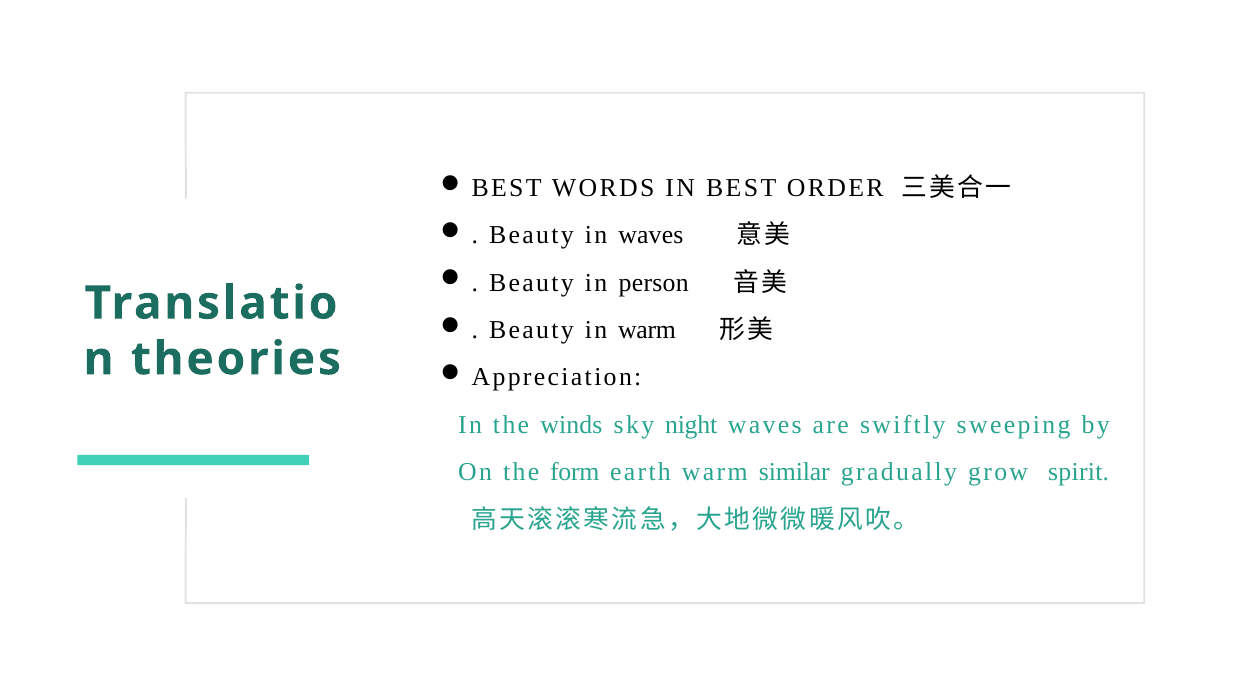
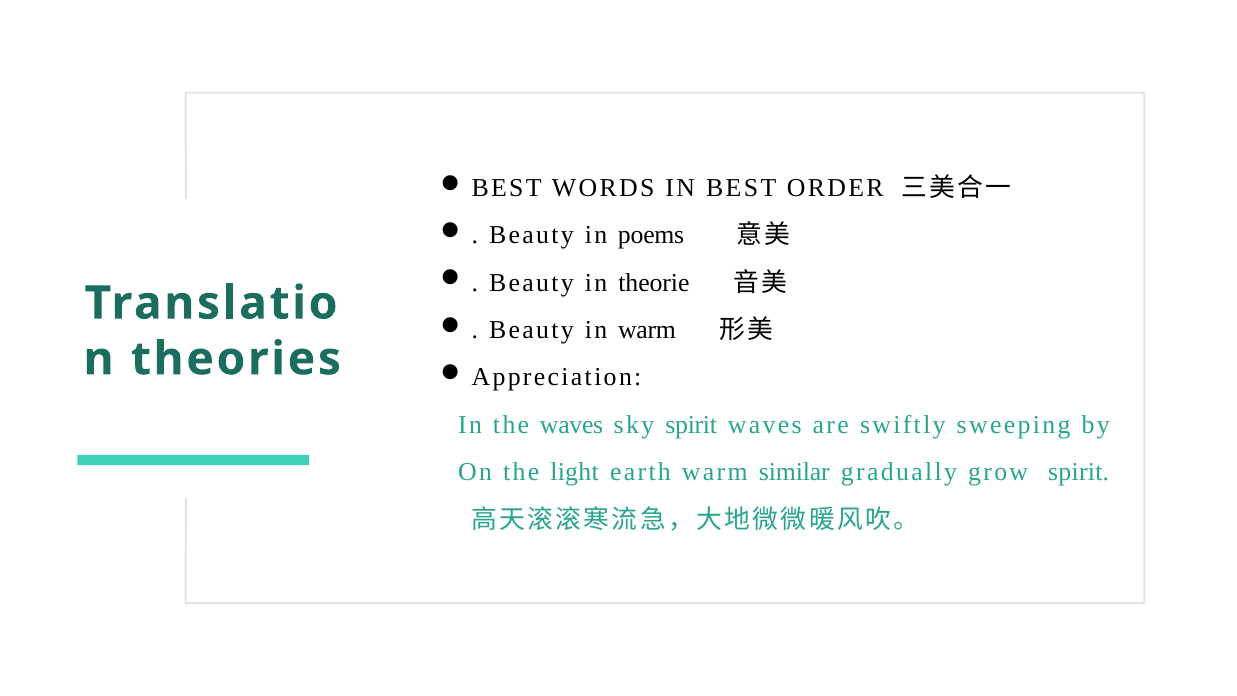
in waves: waves -> poems (651, 235)
person: person -> theorie (654, 282)
the winds: winds -> waves (572, 425)
sky night: night -> spirit (691, 425)
form: form -> light (575, 472)
